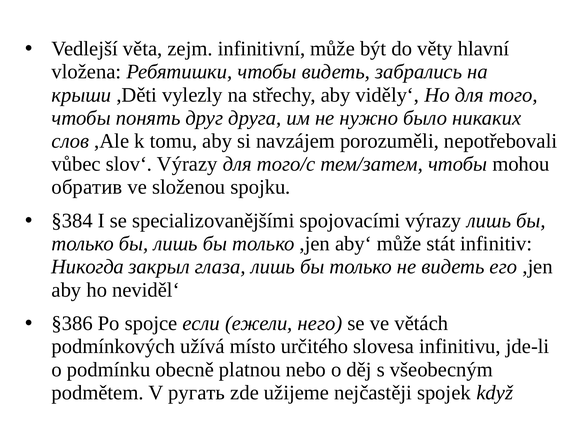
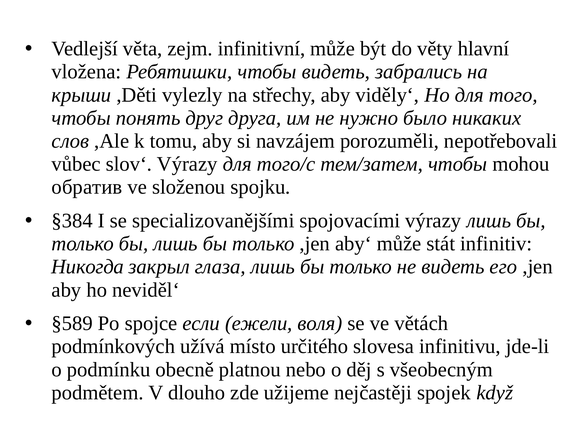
§386: §386 -> §589 (72, 323)
него: него -> воля (320, 323)
ругать: ругать -> dlouho (197, 392)
